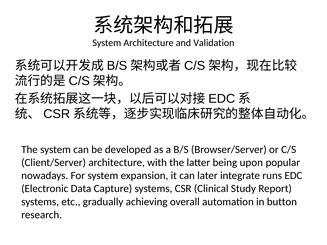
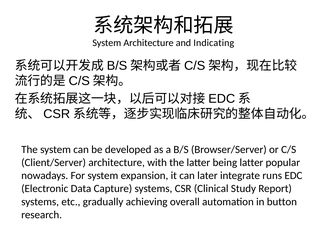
Validation: Validation -> Indicating (214, 43)
being upon: upon -> latter (251, 163)
